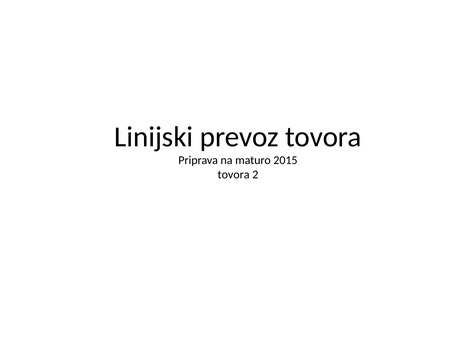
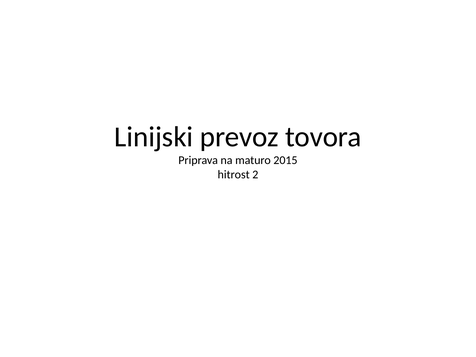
tovora: tovora -> hitrost (234, 175)
